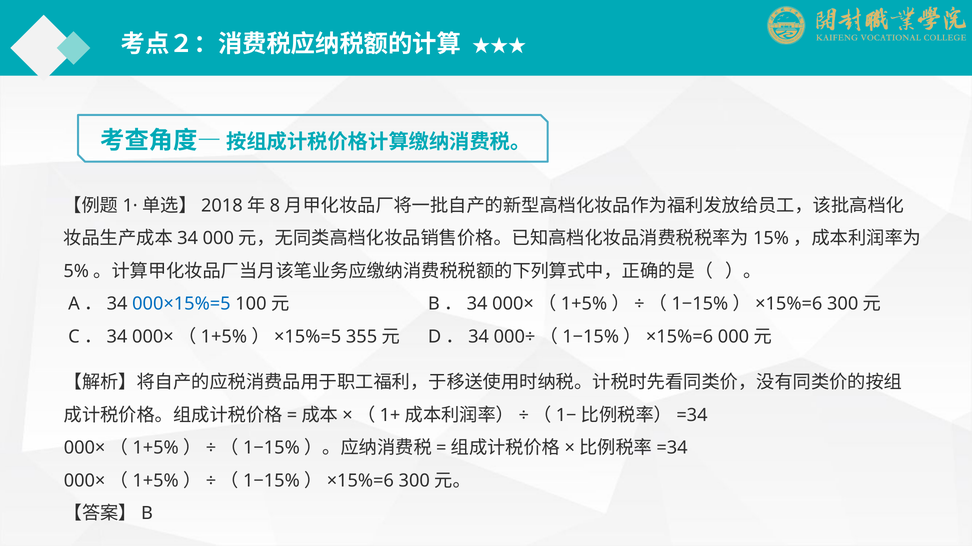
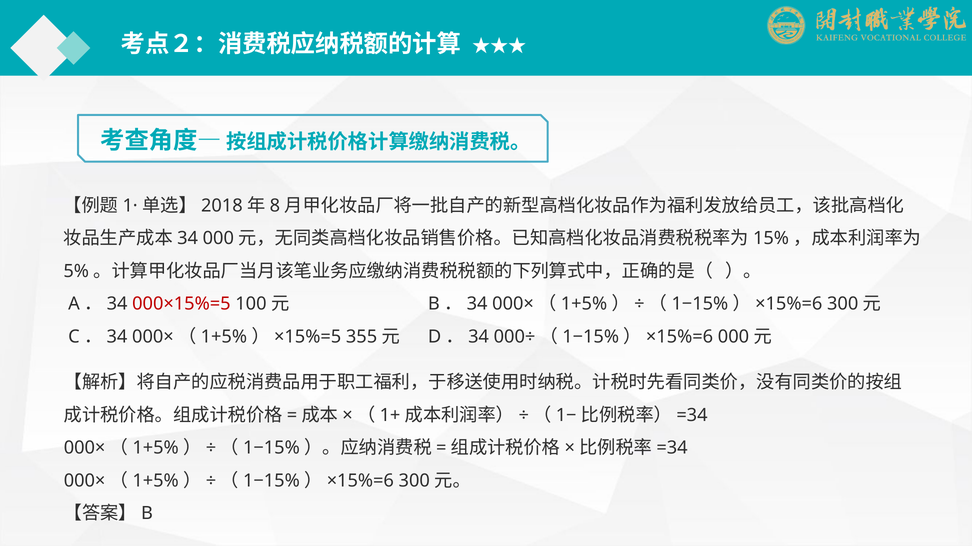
000×15%=5 colour: blue -> red (181, 304)
